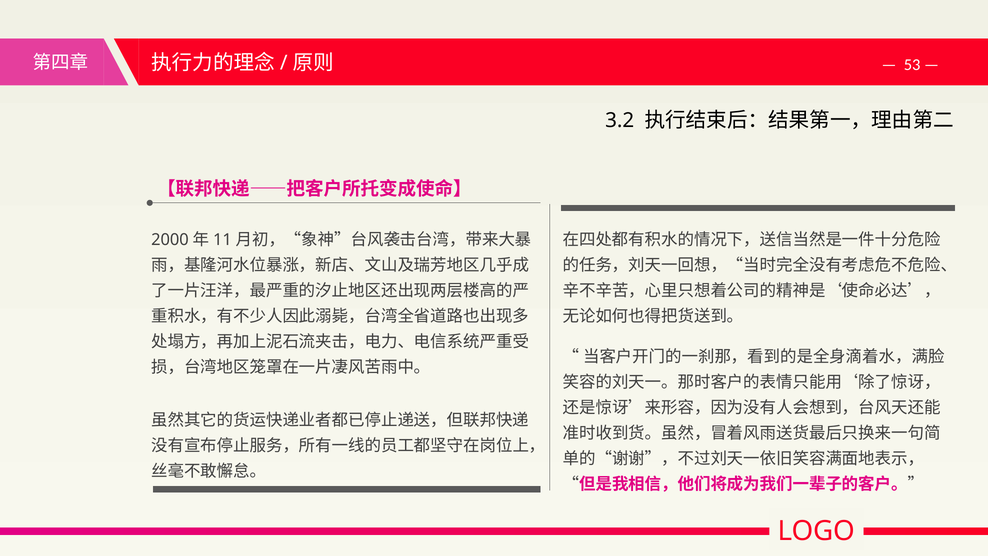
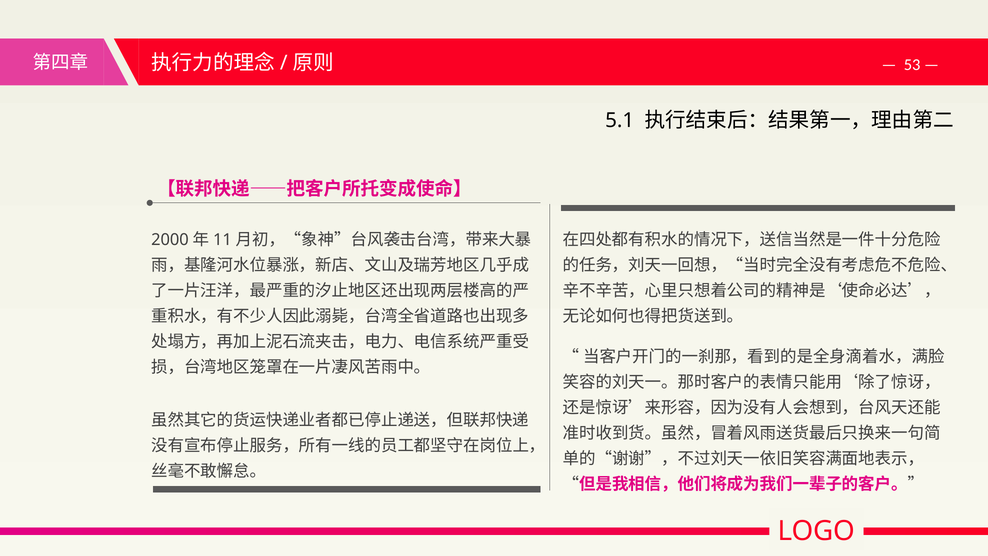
3.2: 3.2 -> 5.1 (620, 120)
